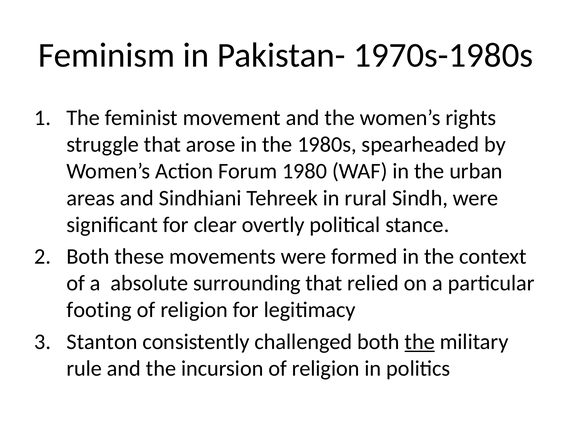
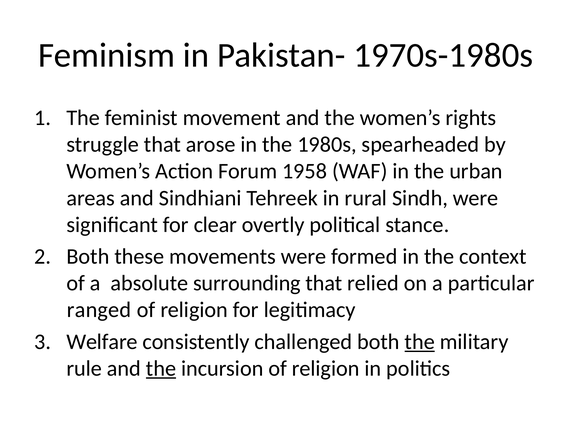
1980: 1980 -> 1958 (305, 171)
footing: footing -> ranged (99, 310)
Stanton: Stanton -> Welfare (102, 342)
the underline: none -> present (161, 368)
